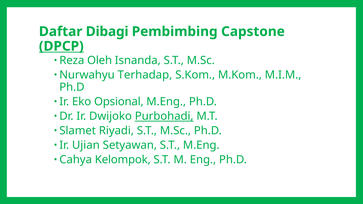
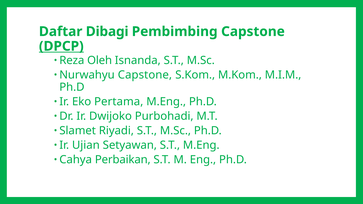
Nurwahyu Terhadap: Terhadap -> Capstone (145, 75)
Opsional: Opsional -> Pertama (119, 102)
Purbohadi underline: present -> none (164, 116)
Kelompok: Kelompok -> Perbaikan (123, 160)
